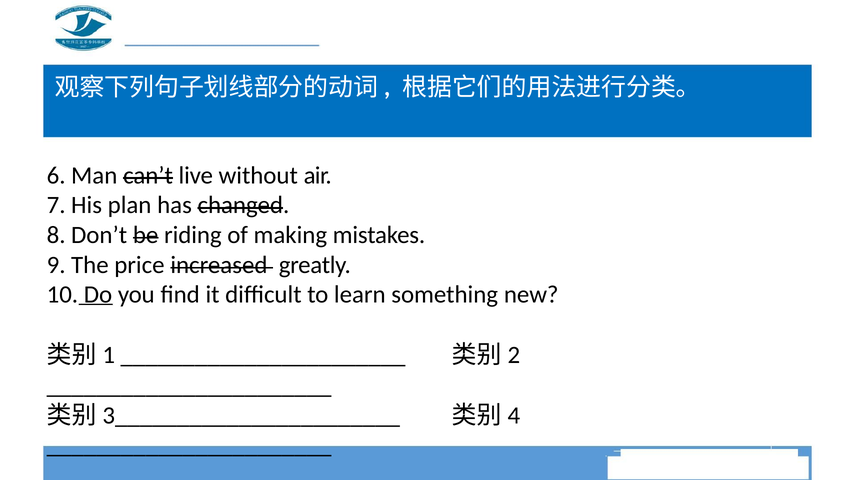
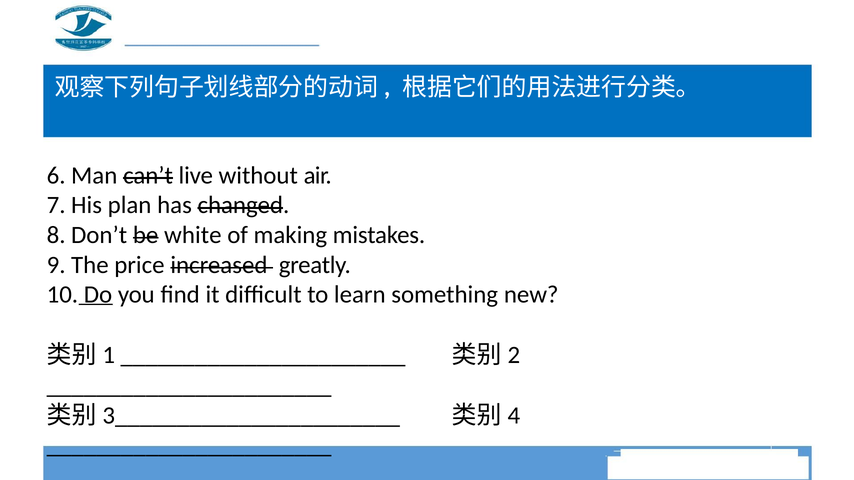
riding: riding -> white (193, 235)
